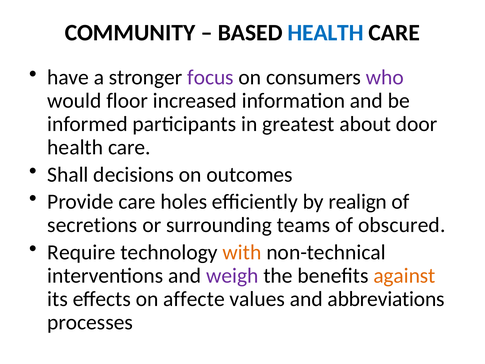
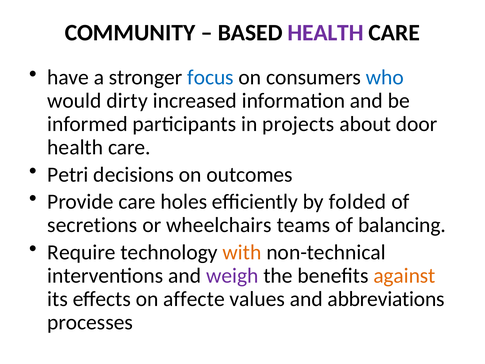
HEALTH colour: blue -> purple (326, 33)
focus colour: purple -> blue (211, 77)
who colour: purple -> blue (385, 77)
floor: floor -> dirty (127, 101)
greatest: greatest -> projects (298, 124)
Shall: Shall -> Petri (68, 175)
realign: realign -> folded (357, 202)
surrounding: surrounding -> wheelchairs (219, 225)
obscured: obscured -> balancing (402, 225)
